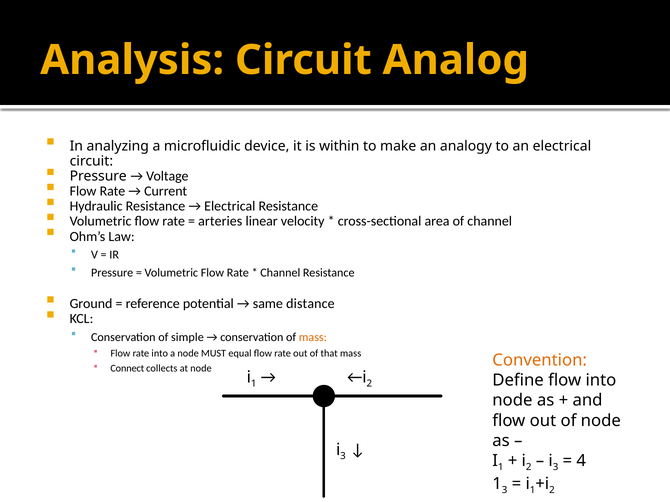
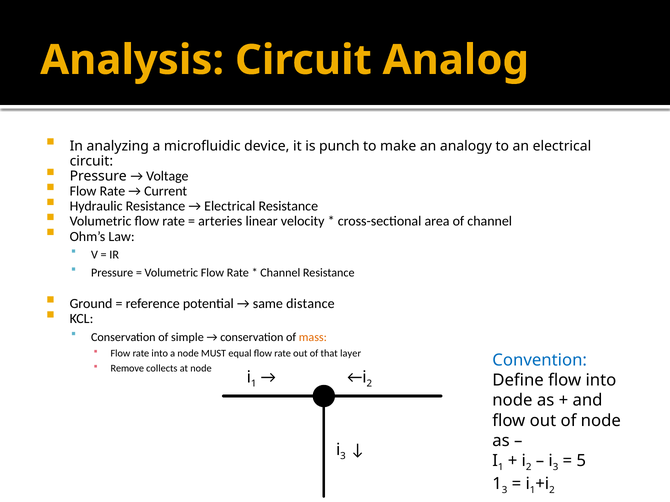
within: within -> punch (339, 146)
that mass: mass -> layer (351, 354)
Convention colour: orange -> blue (540, 361)
Connect: Connect -> Remove (127, 369)
4: 4 -> 5 (581, 461)
